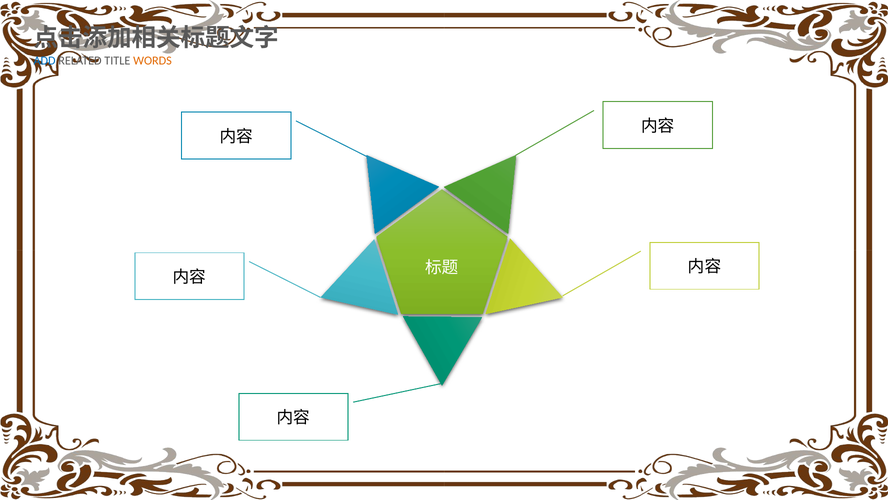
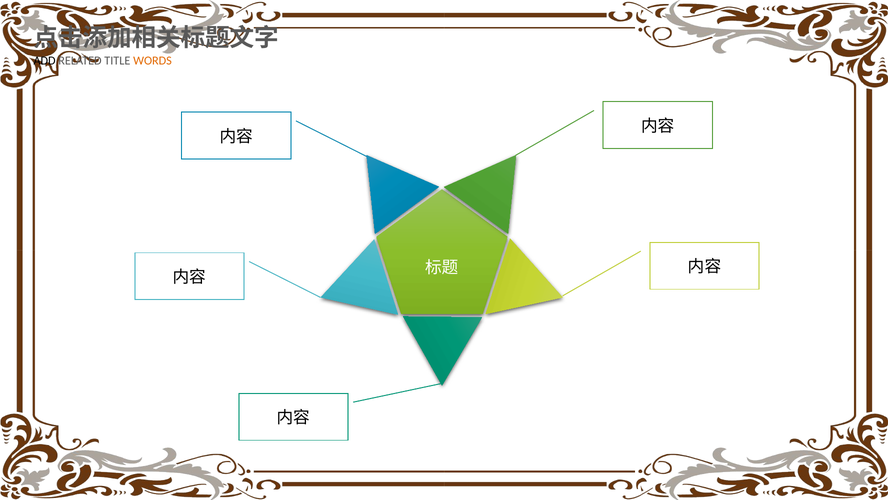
ADD colour: blue -> black (45, 61)
